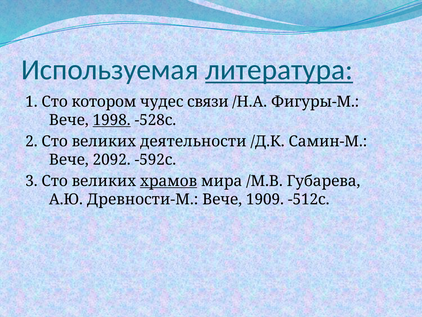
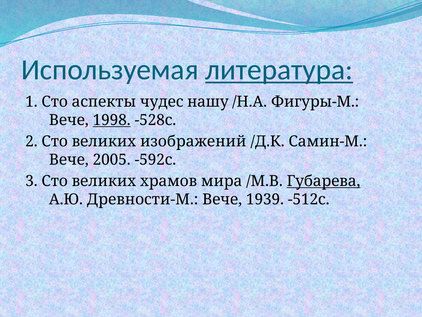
котором: котором -> аспекты (104, 102)
связи: связи -> нашу (208, 102)
деятельности: деятельности -> изображений (193, 141)
2092: 2092 -> 2005 (112, 159)
храмов underline: present -> none (169, 181)
Губарева underline: none -> present (324, 181)
1909: 1909 -> 1939 (265, 199)
